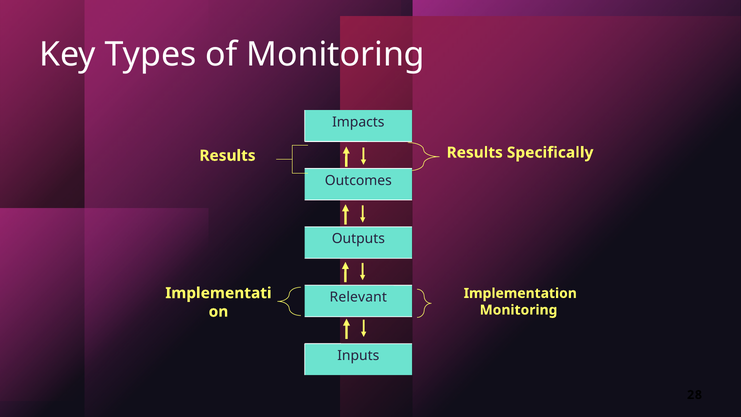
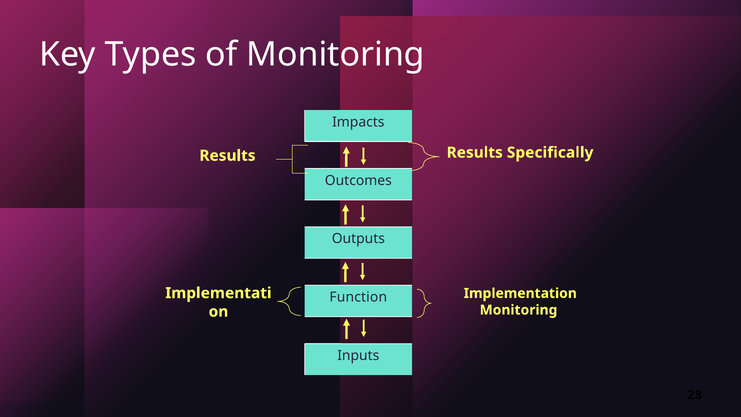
Relevant: Relevant -> Function (358, 297)
